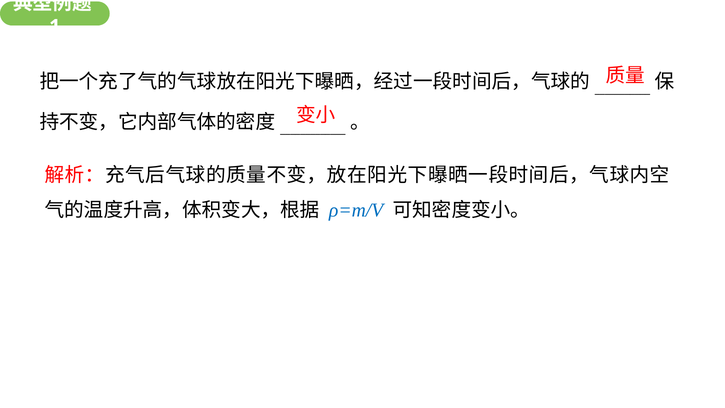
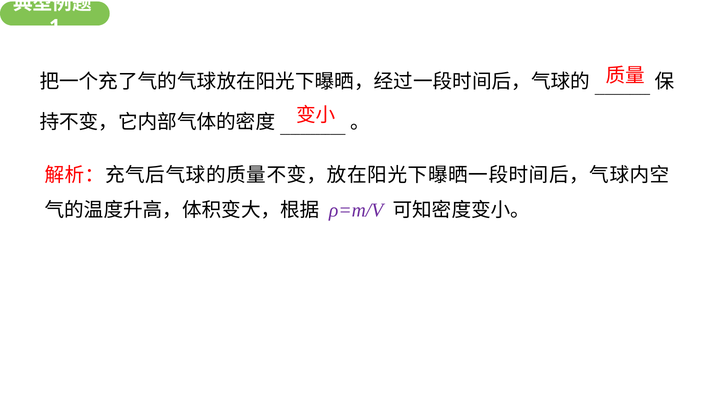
ρ=m/V colour: blue -> purple (356, 210)
